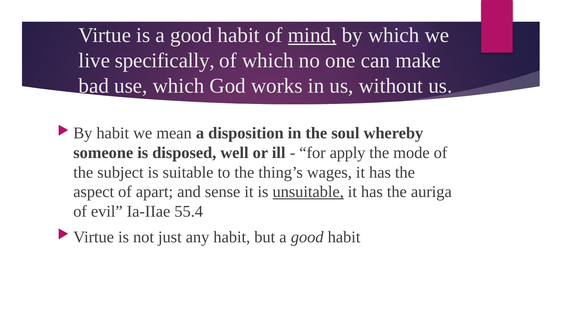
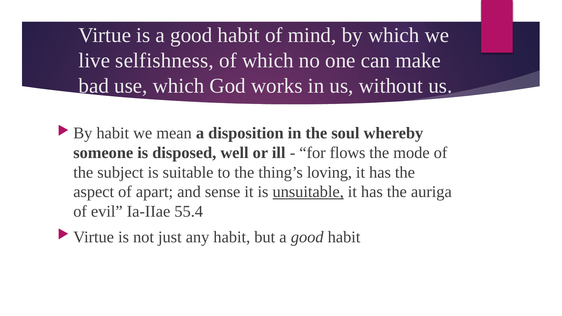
mind underline: present -> none (312, 35)
specifically: specifically -> selfishness (165, 61)
apply: apply -> flows (348, 153)
wages: wages -> loving (329, 172)
